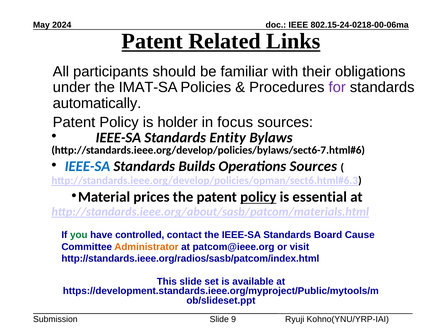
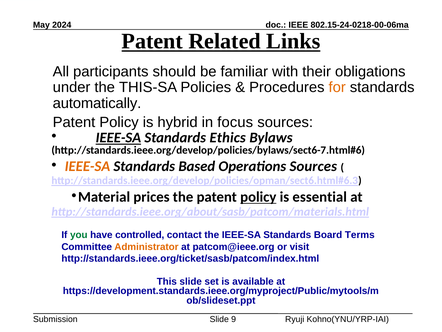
IMAT-SA: IMAT-SA -> THIS-SA (148, 87)
for colour: purple -> orange (337, 87)
holder: holder -> hybrid (178, 122)
IEEE-SA underline: none -> present (118, 138)
Entity: Entity -> Ethics (228, 138)
IEEE-SA colour: blue -> orange (87, 166)
Builds: Builds -> Based (197, 166)
Cause: Cause -> Terms (360, 235)
http://standards.ieee.org/radios/sasb/patcom/index.html: http://standards.ieee.org/radios/sasb/patcom/index.html -> http://standards.ieee.org/ticket/sasb/patcom/index.html (190, 258)
